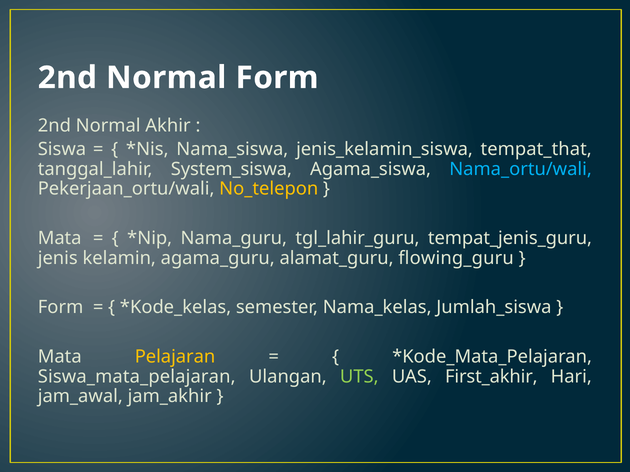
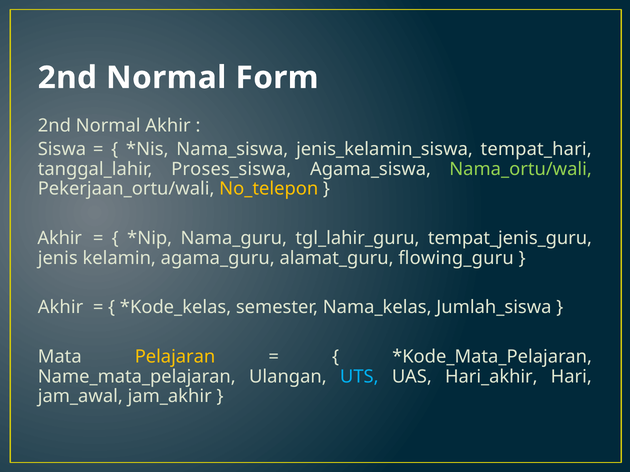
tempat_that: tempat_that -> tempat_hari (536, 149)
System_siswa: System_siswa -> Proses_siswa (231, 169)
Nama_ortu/wali colour: light blue -> light green (521, 169)
Mata: Mata -> Akhir (60, 238)
Form: Form -> Akhir (61, 308)
Siswa_mata_pelajaran: Siswa_mata_pelajaran -> Name_mata_pelajaran (137, 377)
UTS colour: light green -> light blue (359, 377)
First_akhir: First_akhir -> Hari_akhir (491, 377)
